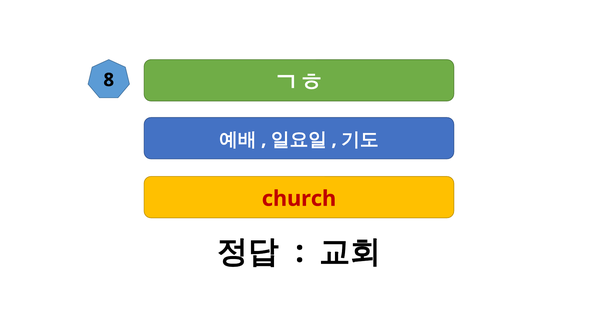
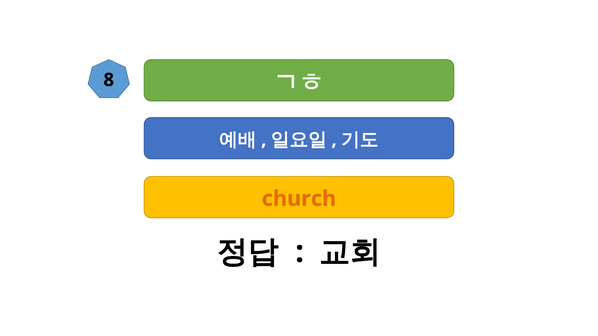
church colour: red -> orange (299, 199)
